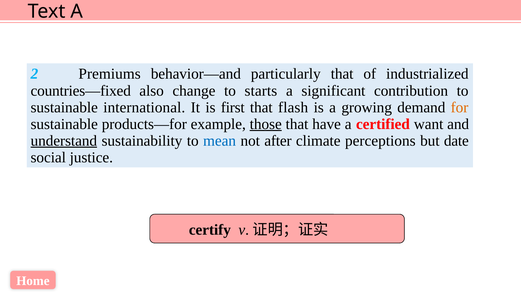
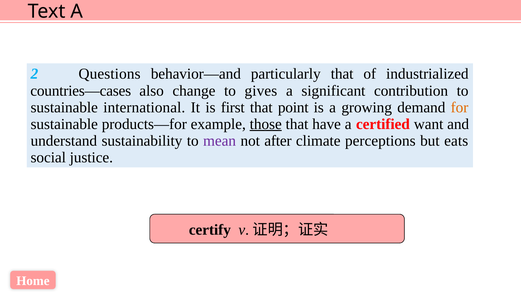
Premiums: Premiums -> Questions (110, 74)
countries—fixed: countries—fixed -> countries—cases (81, 91)
starts: starts -> gives (261, 91)
flash: flash -> point (293, 107)
understand underline: present -> none (64, 141)
mean colour: blue -> purple (220, 141)
date: date -> eats (456, 141)
